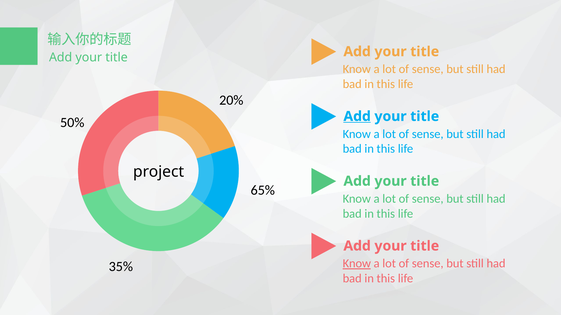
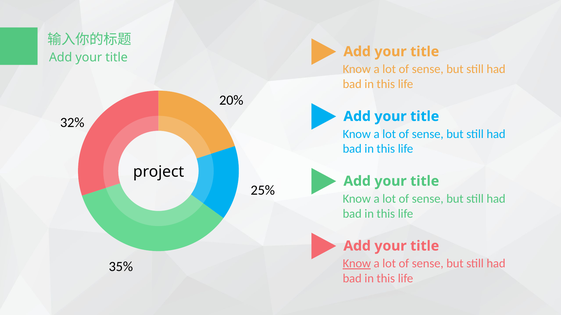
Add underline: present -> none (357, 117)
50%: 50% -> 32% (72, 123)
65%: 65% -> 25% (263, 190)
